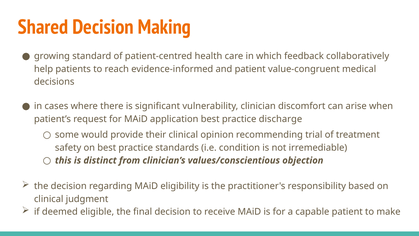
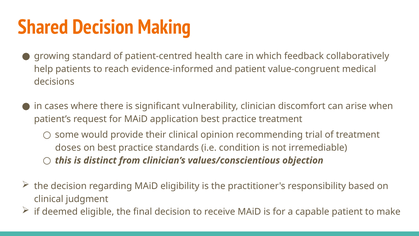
practice discharge: discharge -> treatment (281, 119)
safety: safety -> doses (68, 147)
